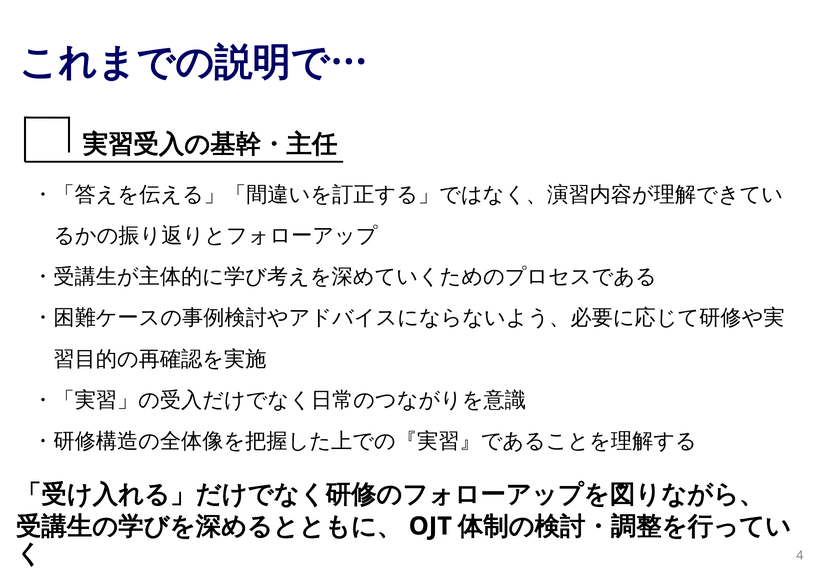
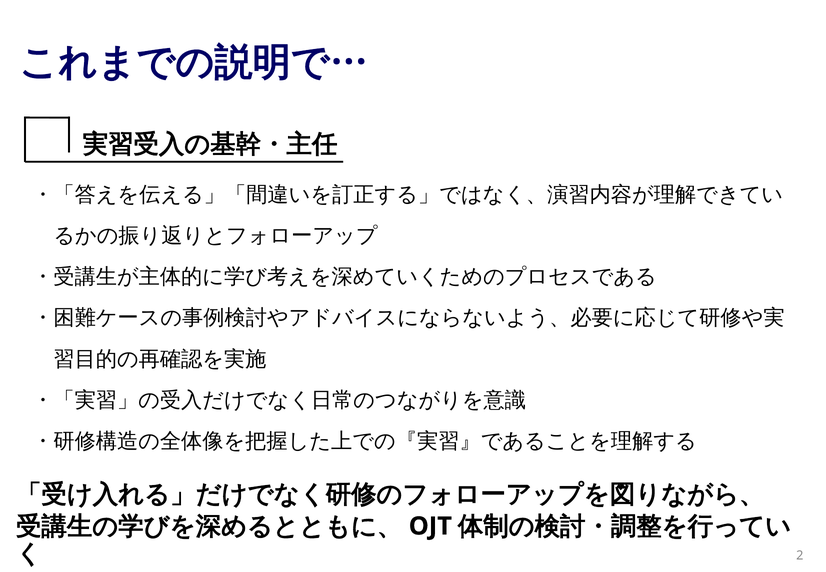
4: 4 -> 2 (800, 555)
